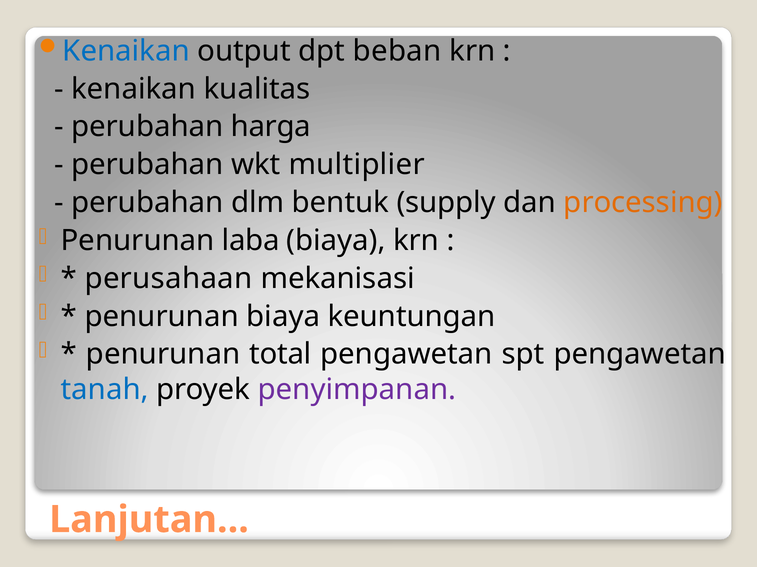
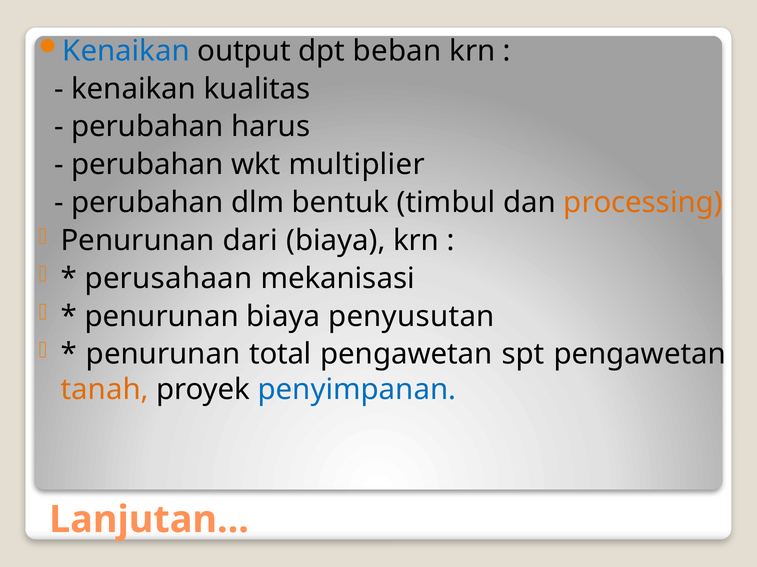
harga: harga -> harus (271, 127)
supply: supply -> timbul (446, 203)
laba: laba -> dari (250, 241)
keuntungan: keuntungan -> penyusutan (411, 317)
tanah colour: blue -> orange (105, 390)
penyimpanan colour: purple -> blue (357, 390)
